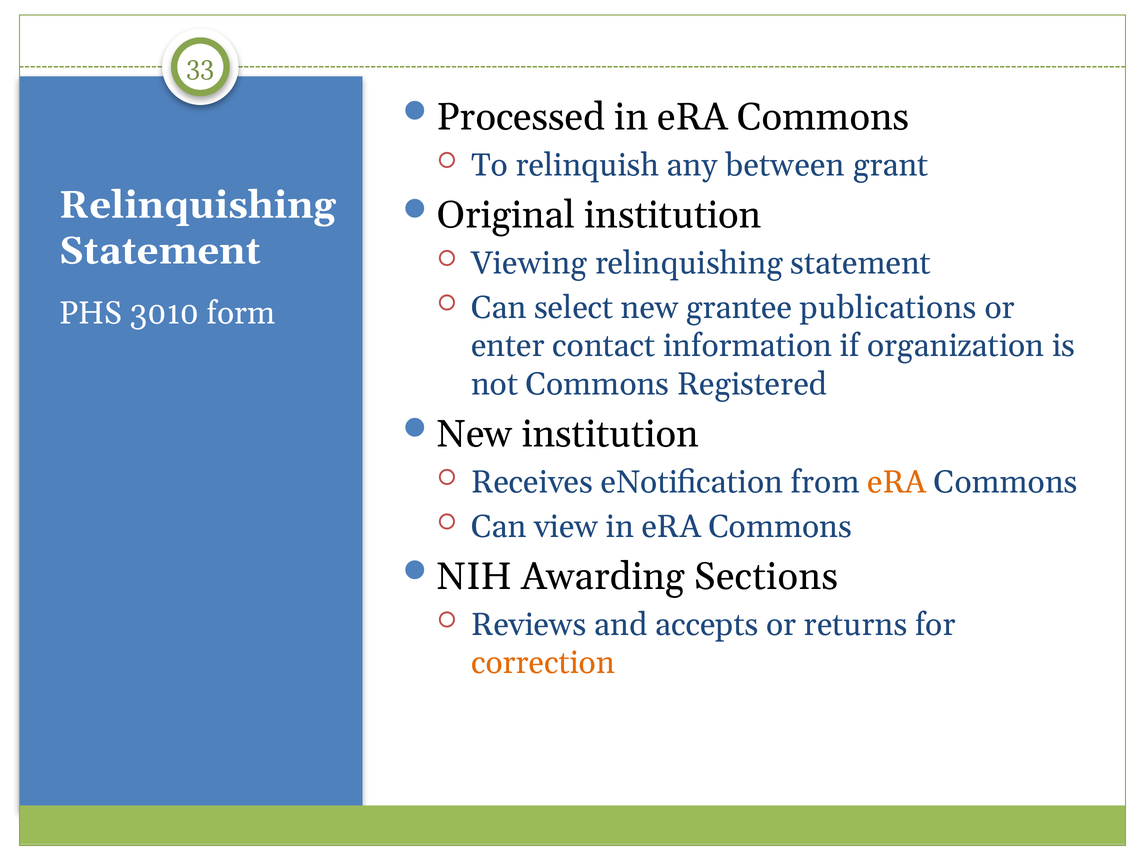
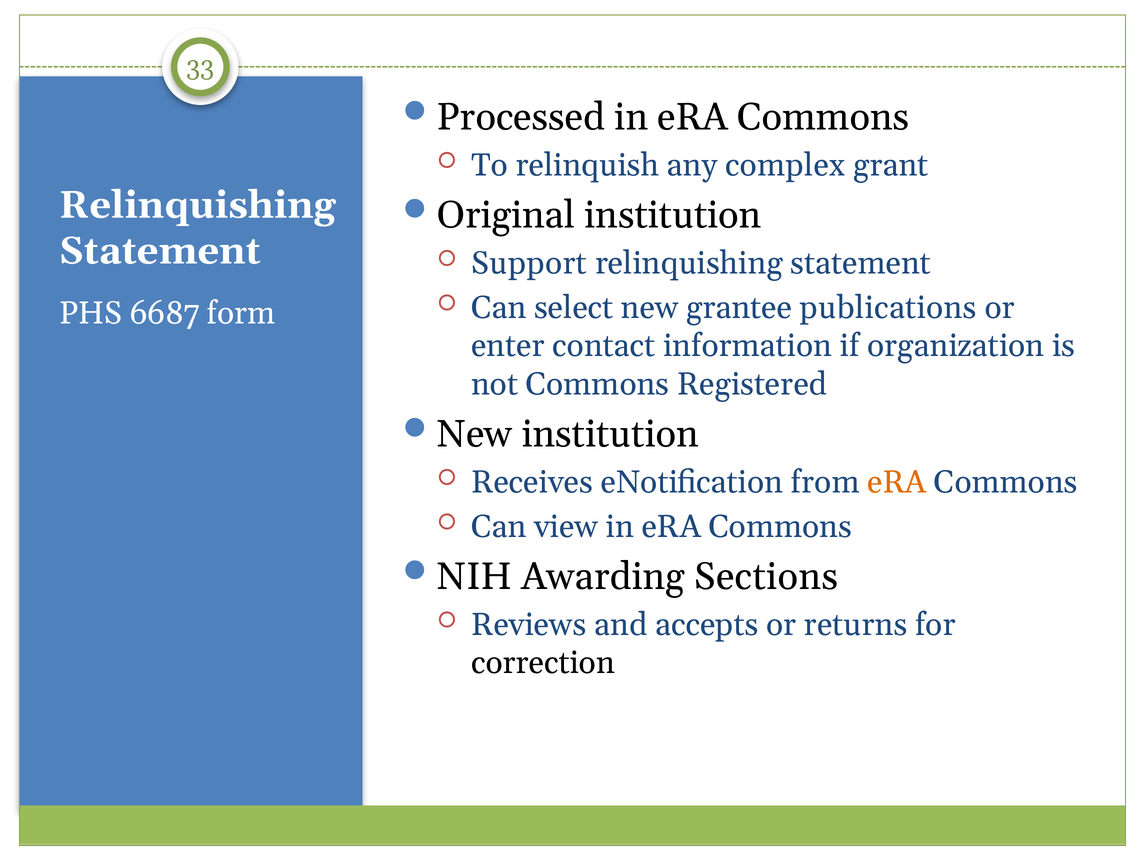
between: between -> complex (785, 165)
Viewing: Viewing -> Support (529, 263)
3010: 3010 -> 6687 (165, 313)
correction colour: orange -> black (543, 663)
